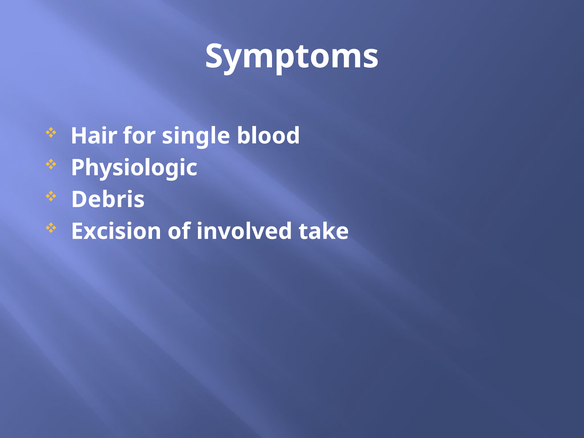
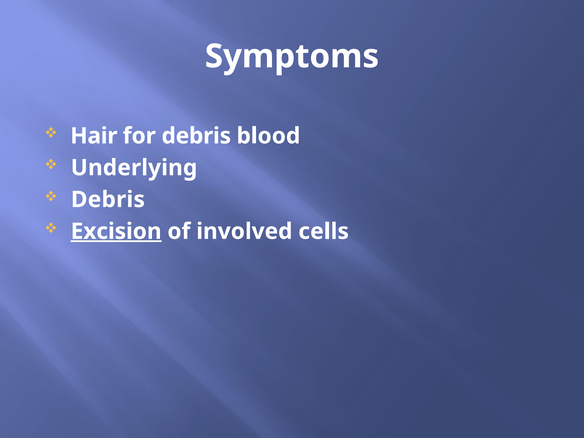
for single: single -> debris (196, 136)
Physiologic: Physiologic -> Underlying (134, 168)
Excision underline: none -> present (116, 231)
take: take -> cells (324, 231)
